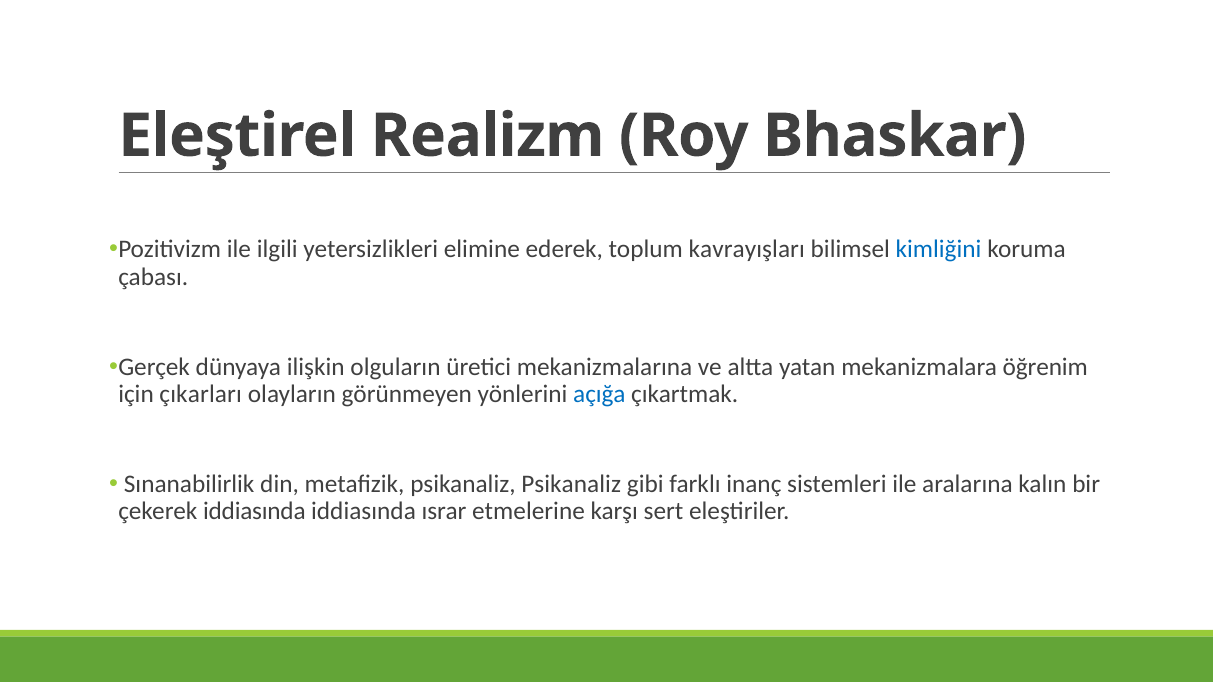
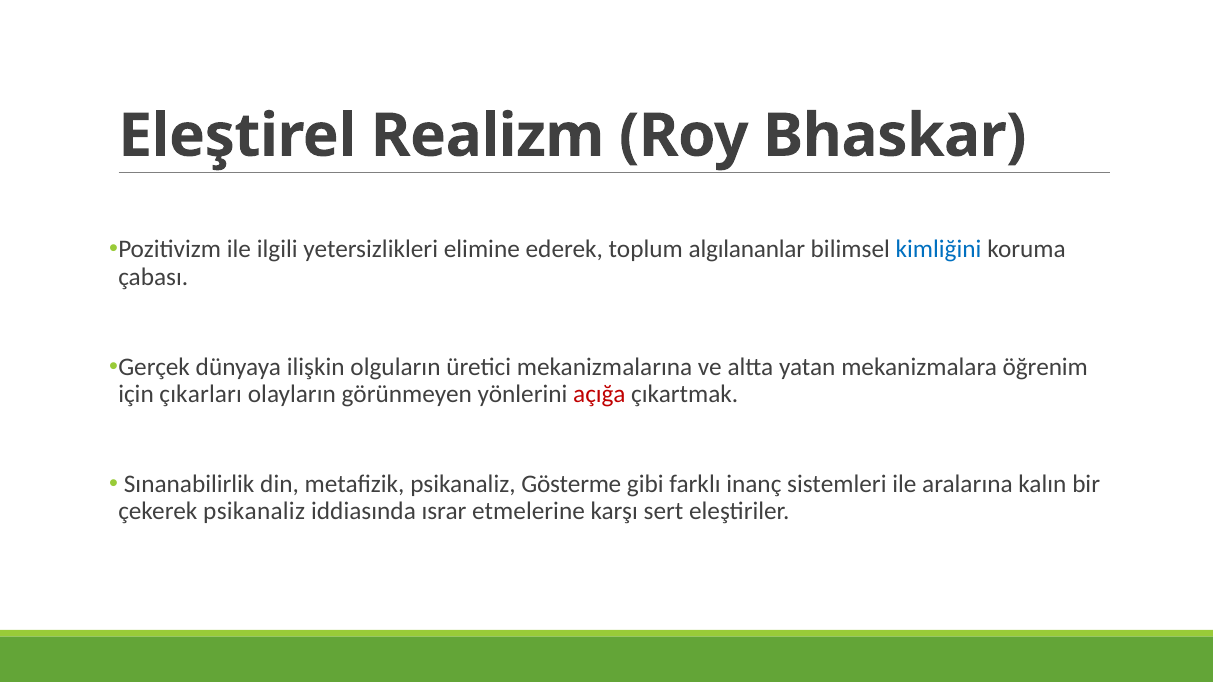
kavrayışları: kavrayışları -> algılananlar (747, 250)
açığa colour: blue -> red (599, 394)
psikanaliz Psikanaliz: Psikanaliz -> Gösterme (571, 484)
çekerek iddiasında: iddiasında -> psikanaliz (254, 512)
